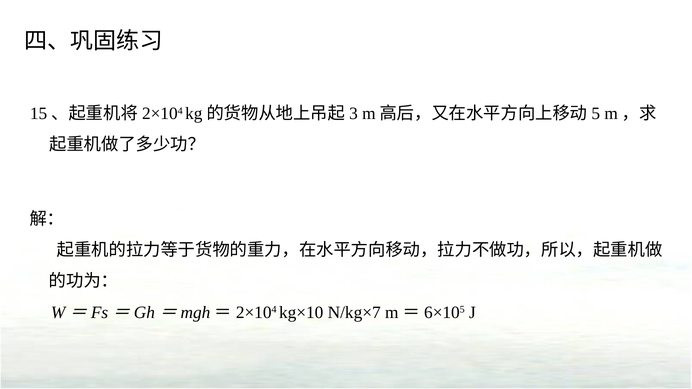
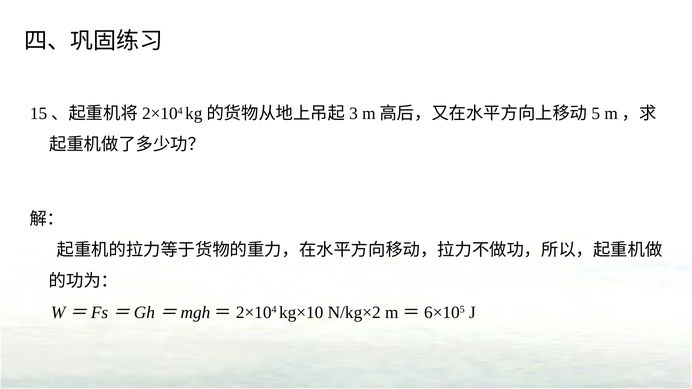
N/kg×7: N/kg×7 -> N/kg×2 (354, 313)
